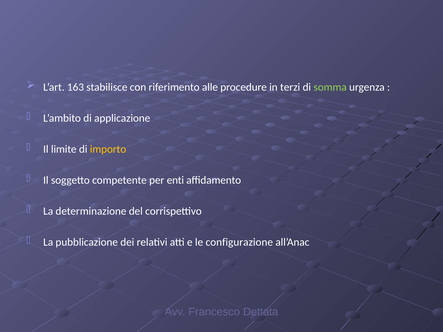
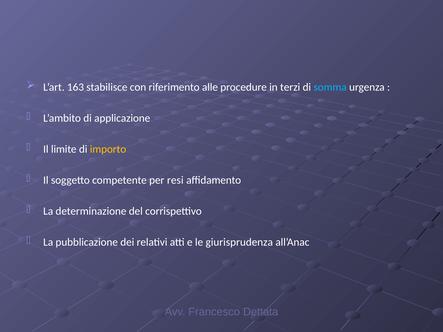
somma colour: light green -> light blue (330, 87)
enti: enti -> resi (175, 180)
configurazione: configurazione -> giurisprudenza (239, 242)
